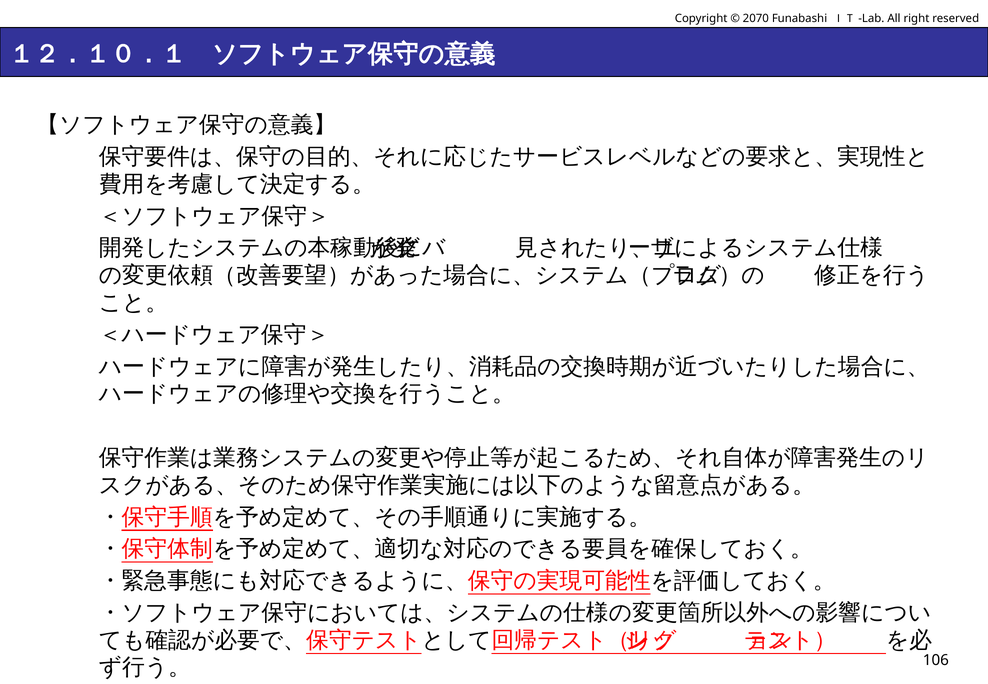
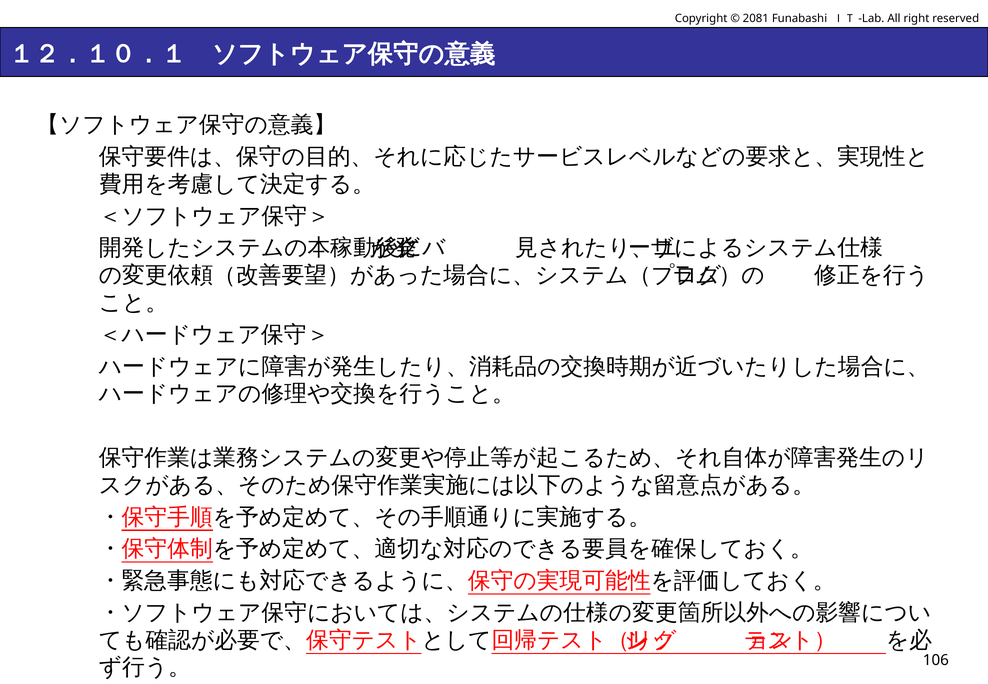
2070: 2070 -> 2081 (756, 18)
